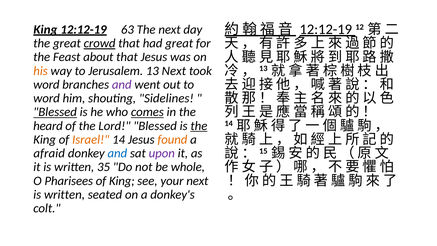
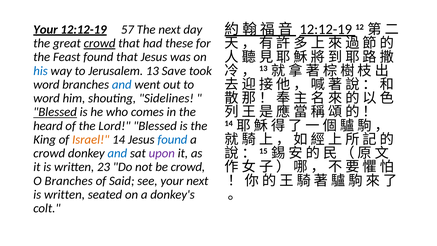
King: King -> Your (45, 30)
63: 63 -> 57 (127, 30)
had great: great -> these (179, 43)
Feast about: about -> found (98, 57)
his colour: orange -> blue (41, 71)
13 Next: Next -> Save (174, 71)
and colour: purple -> blue (122, 85)
comes underline: present -> none (147, 112)
the underline: present -> none (199, 126)
found colour: orange -> blue (172, 139)
afraid: afraid -> crowd (49, 153)
35: 35 -> 23 (104, 167)
be whole: whole -> crowd (188, 167)
O Pharisees: Pharisees -> Branches (69, 181)
of King: King -> Said (122, 181)
